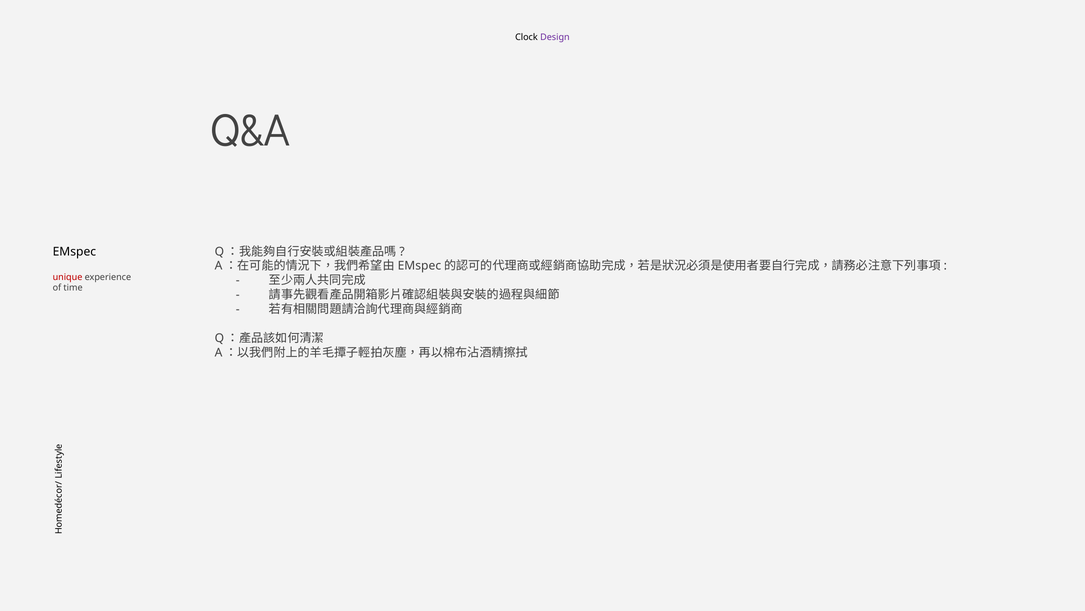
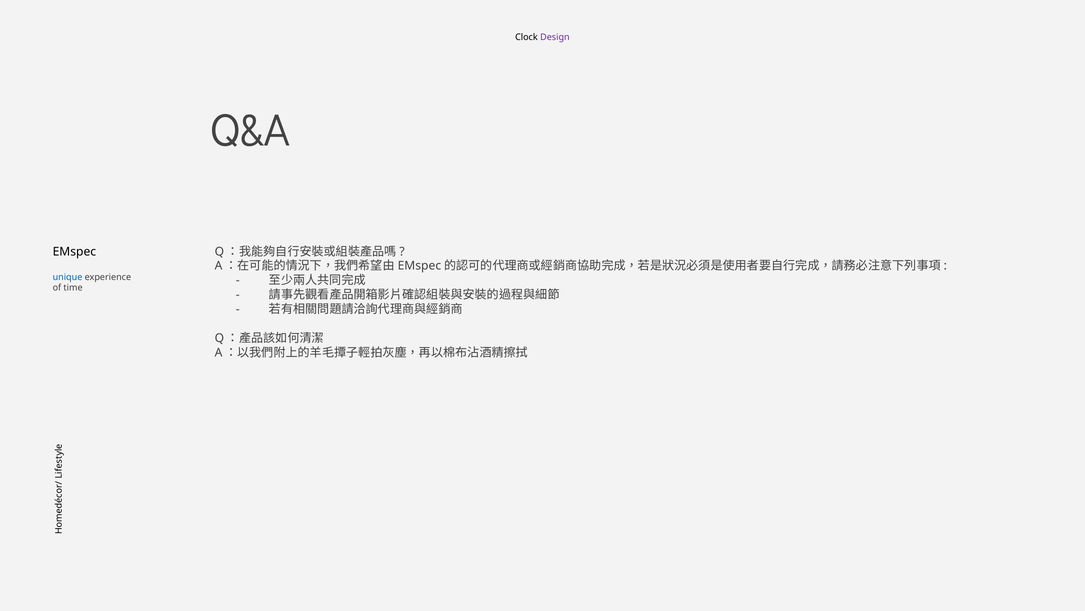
unique colour: red -> blue (67, 277)
